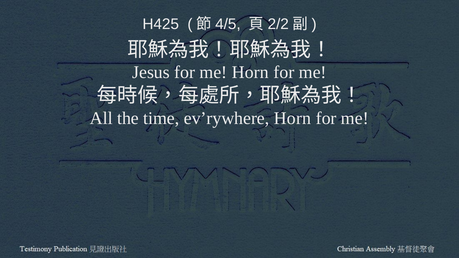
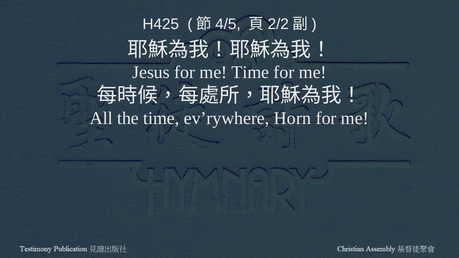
me Horn: Horn -> Time (250, 72)
